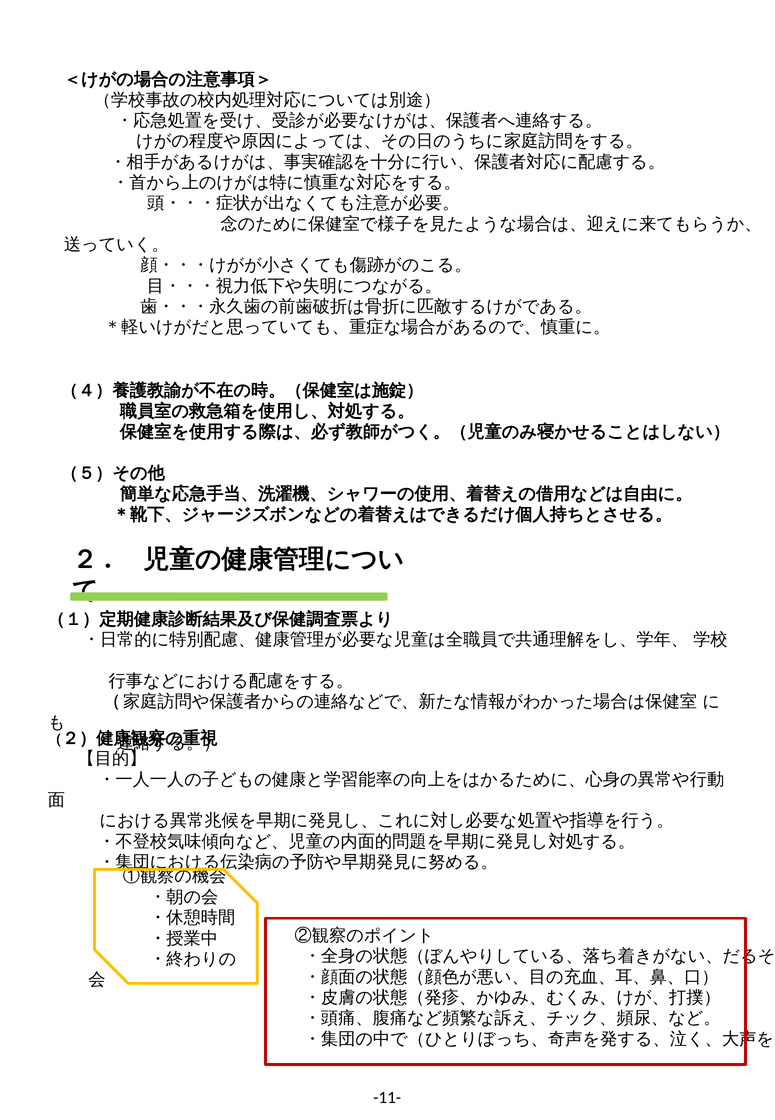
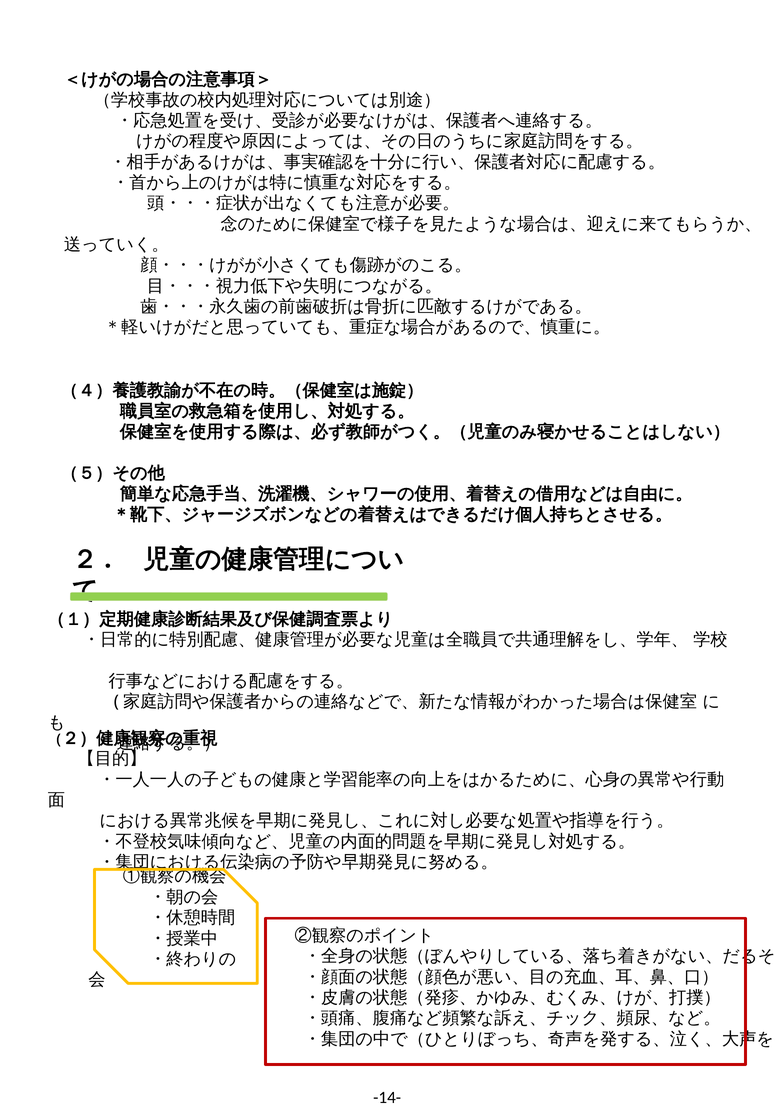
-11-: -11- -> -14- (387, 1097)
